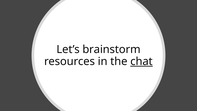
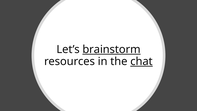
brainstorm underline: none -> present (112, 49)
